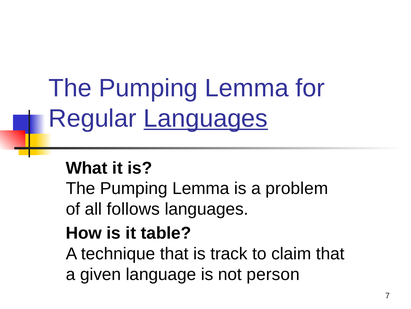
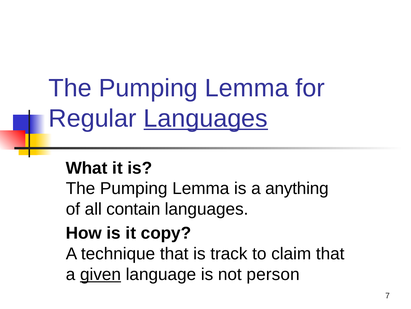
problem: problem -> anything (297, 188)
follows: follows -> contain (133, 209)
table: table -> copy (166, 233)
given underline: none -> present (100, 274)
